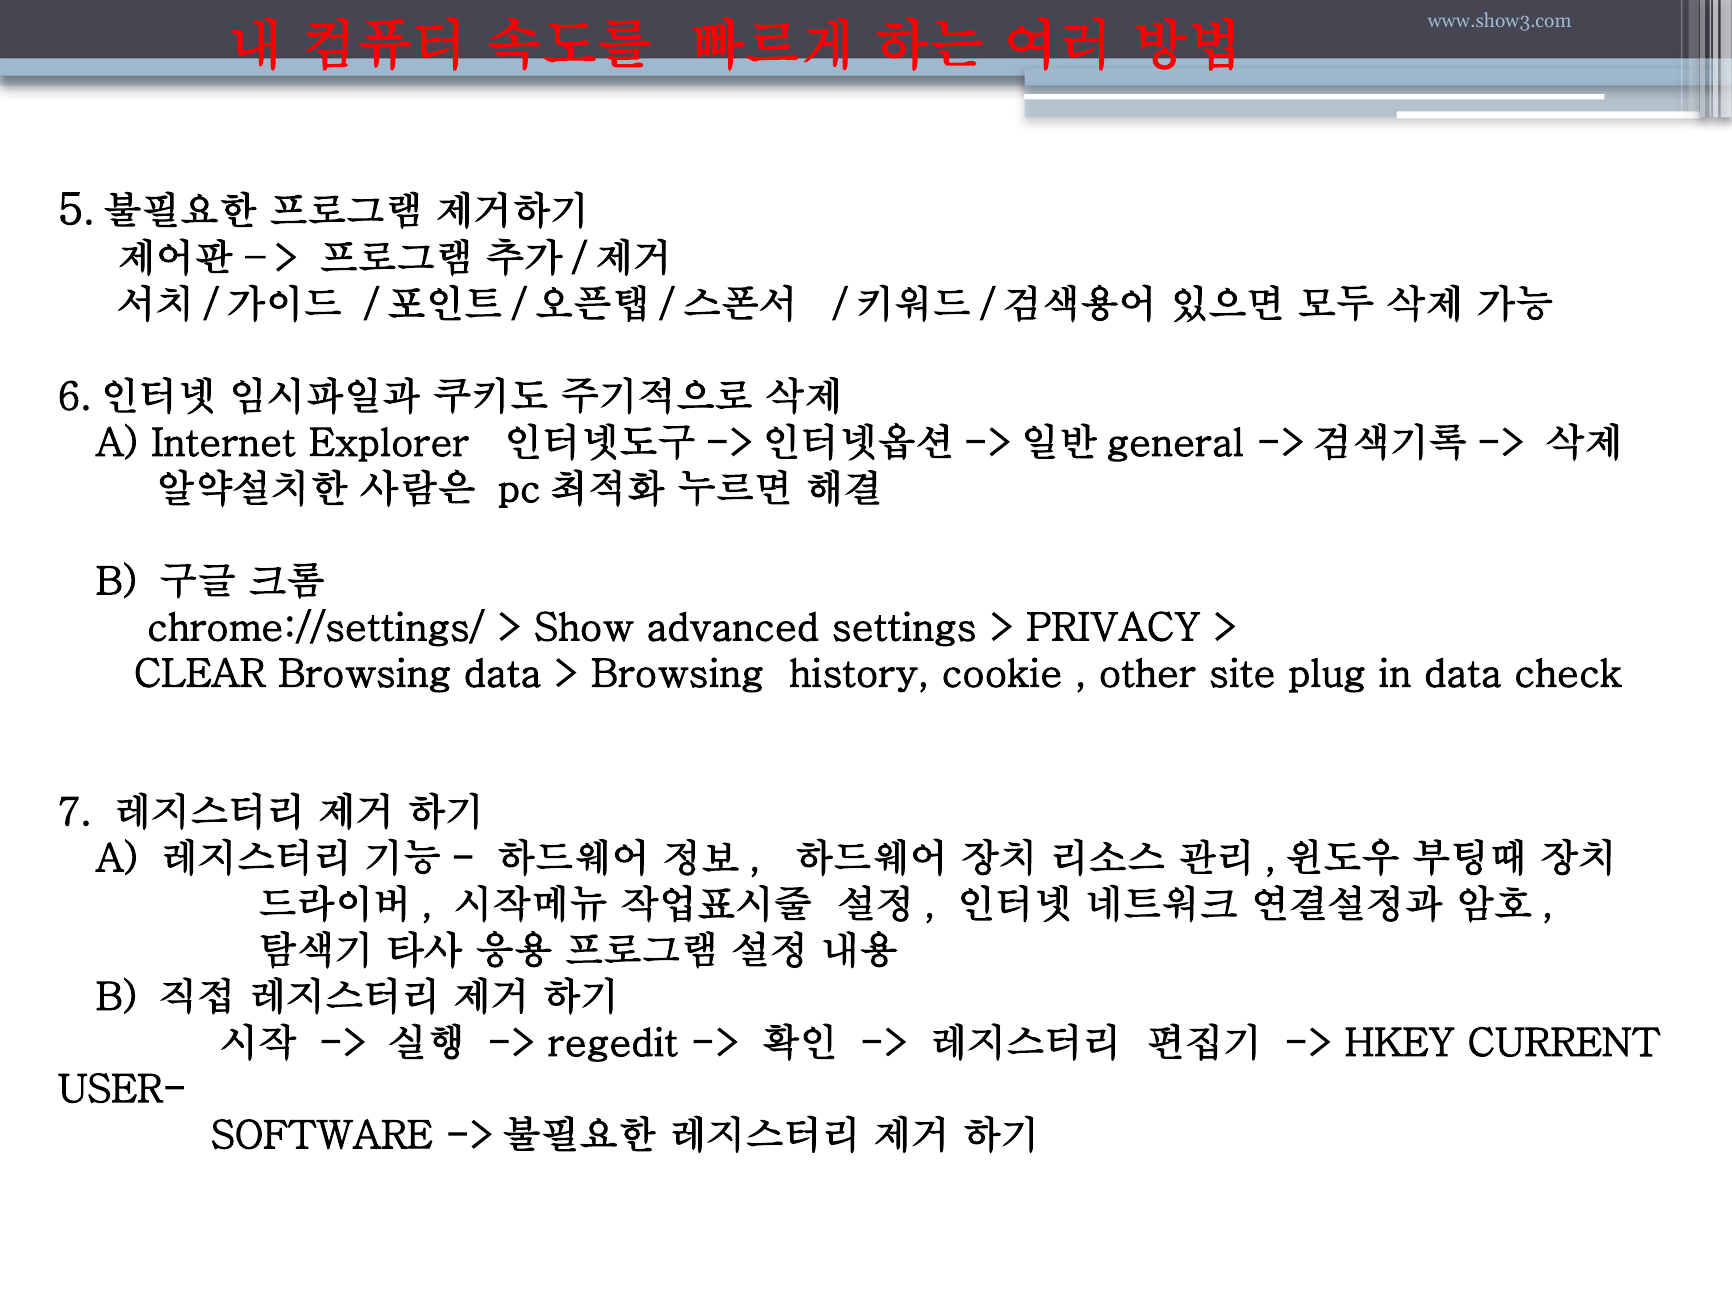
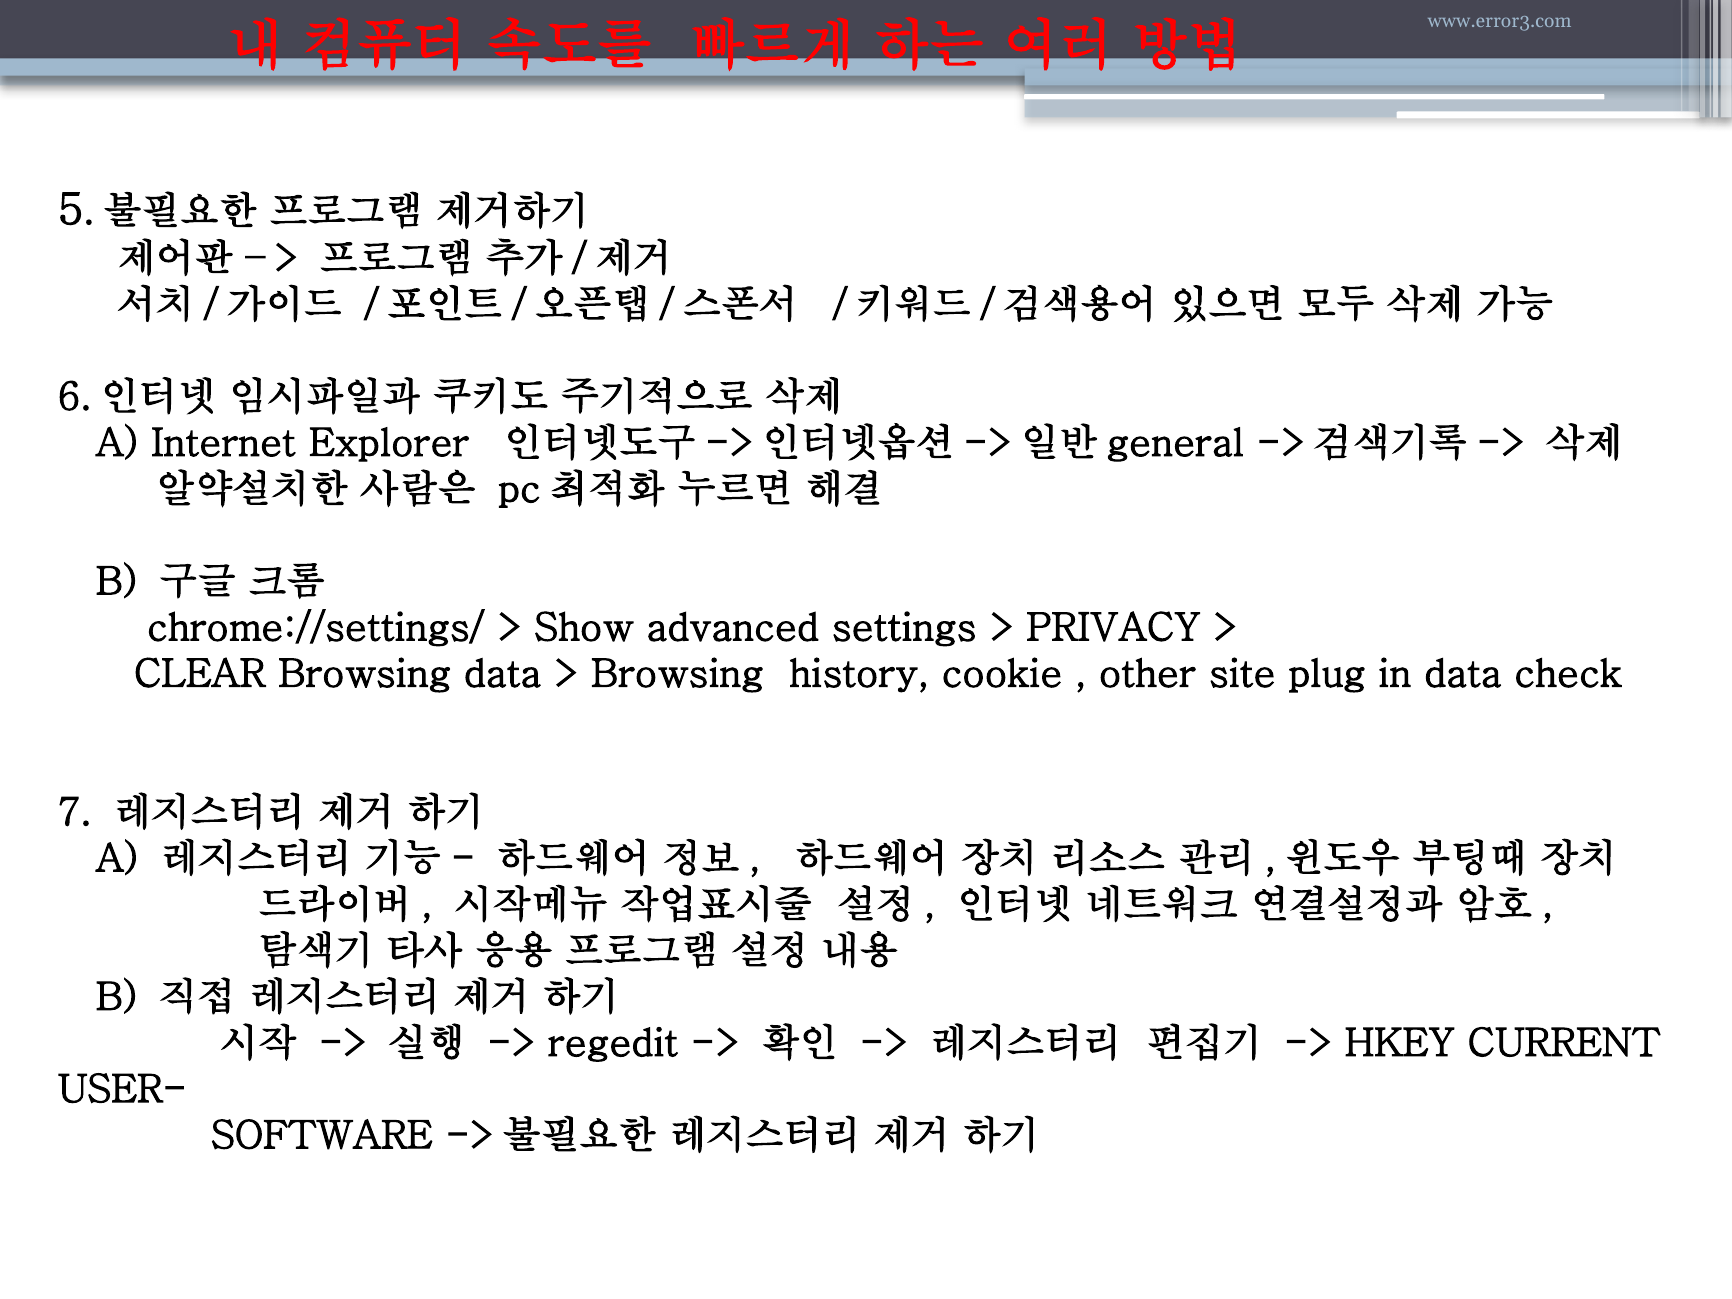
www.show3.com: www.show3.com -> www.error3.com (1500, 21)
